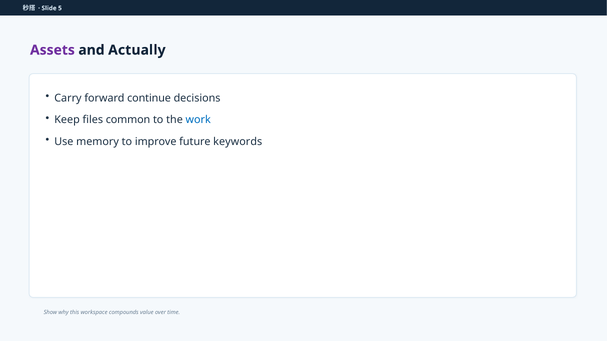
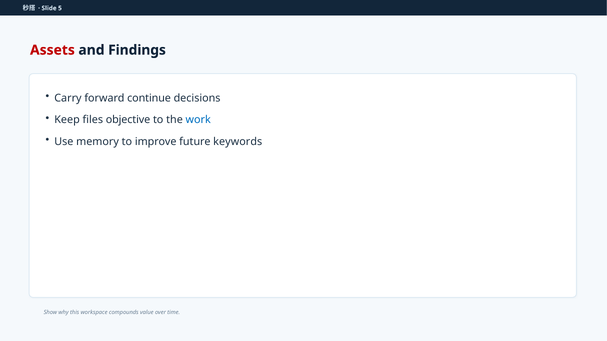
Assets colour: purple -> red (52, 50)
Actually: Actually -> Findings (137, 50)
common: common -> objective (128, 120)
